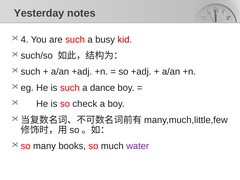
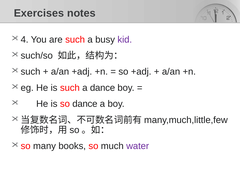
Yesterday: Yesterday -> Exercises (39, 13)
kid colour: red -> purple (125, 40)
so check: check -> dance (85, 104)
